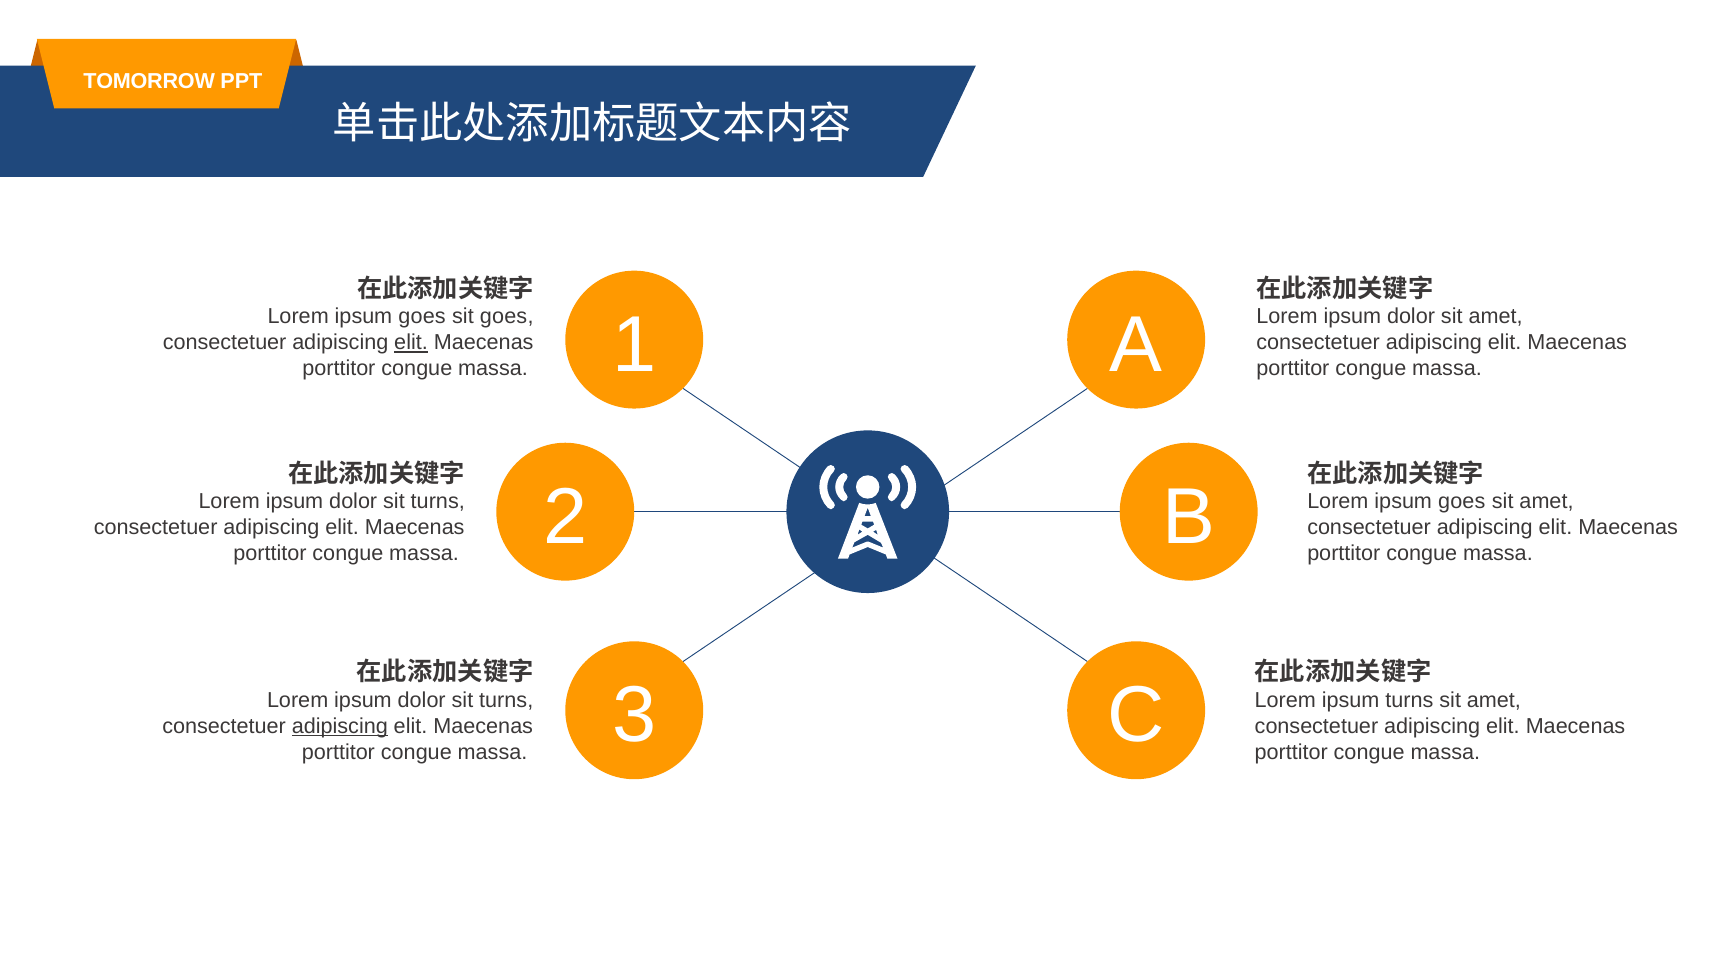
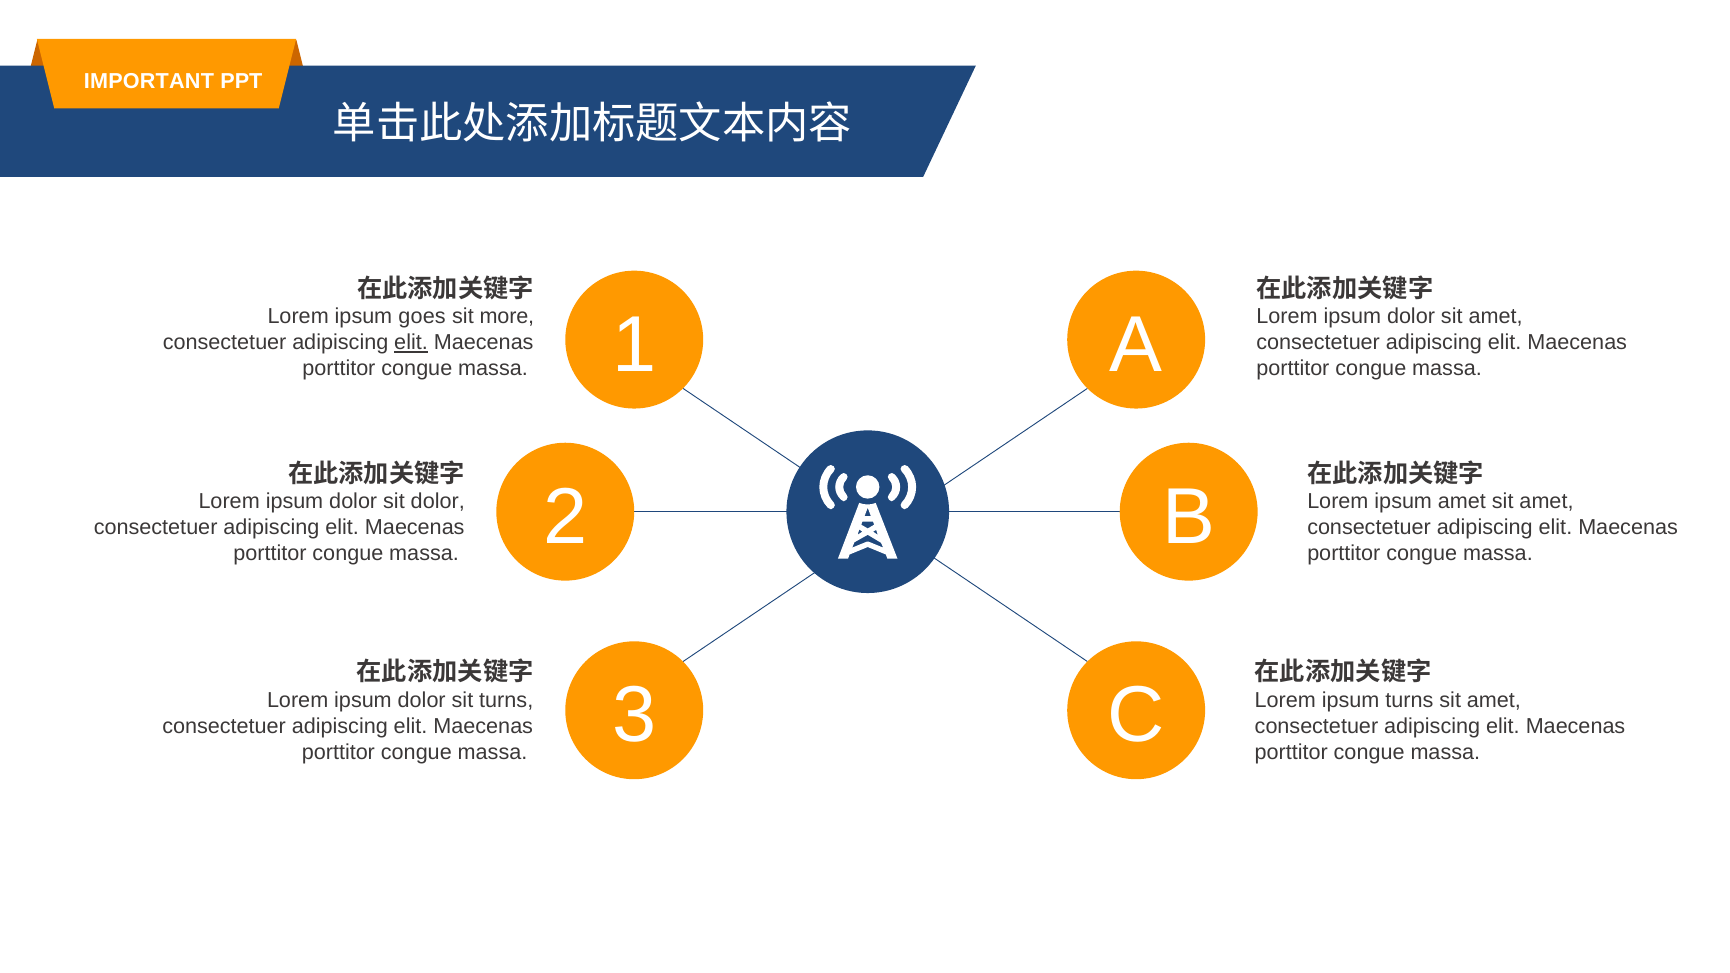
TOMORROW: TOMORROW -> IMPORTANT (149, 81)
sit goes: goes -> more (507, 317)
turns: turns -> dolor (438, 502)
goes: goes -> amet (1462, 502)
adipiscing underline: present -> none (340, 726)
